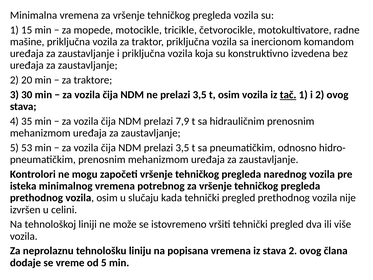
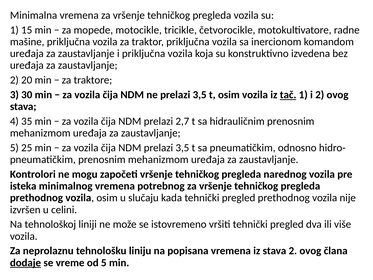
7,9: 7,9 -> 2,7 (182, 121)
53: 53 -> 25 (27, 148)
dodaje underline: none -> present (25, 262)
